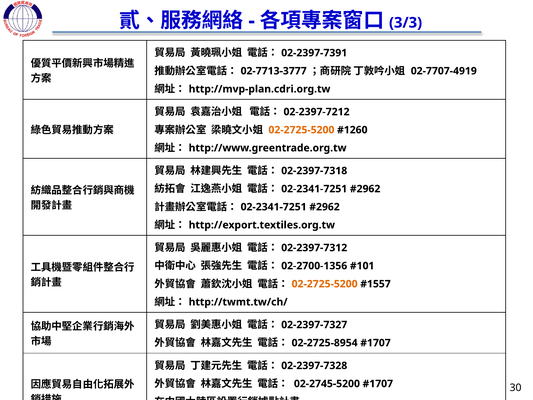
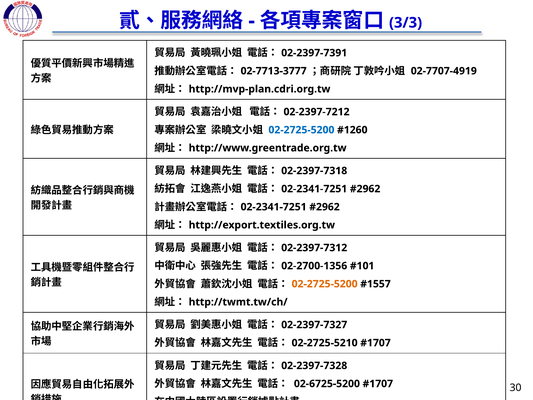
02-2725-5200 colour: orange -> blue (301, 130)
02-2725-8954: 02-2725-8954 -> 02-2725-5210 (325, 343)
02-2745-5200: 02-2745-5200 -> 02-6725-5200 (327, 384)
